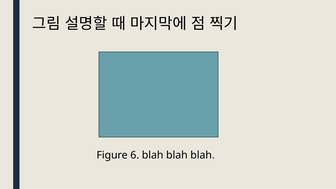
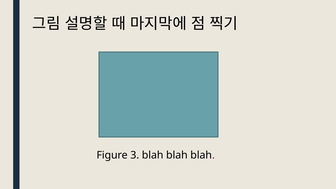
6: 6 -> 3 (135, 155)
